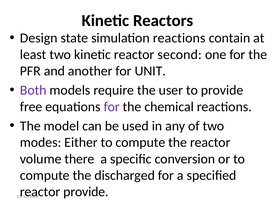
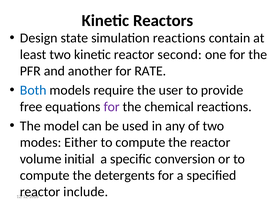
UNIT: UNIT -> RATE (150, 71)
Both colour: purple -> blue (33, 90)
there: there -> initial (79, 159)
discharged: discharged -> detergents (125, 176)
provide: provide -> include (86, 192)
